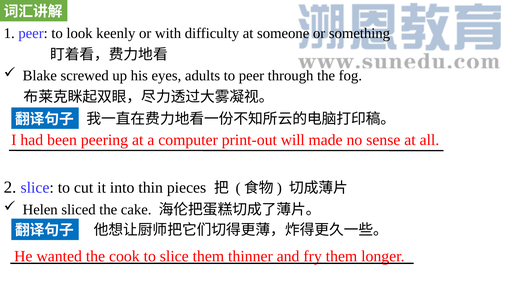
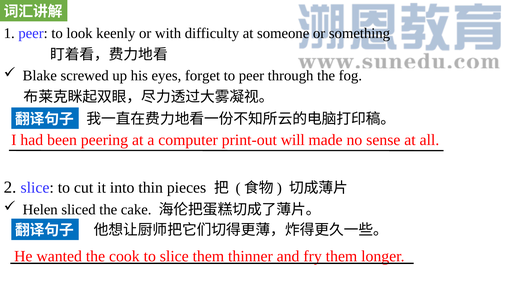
adults: adults -> forget (203, 76)
